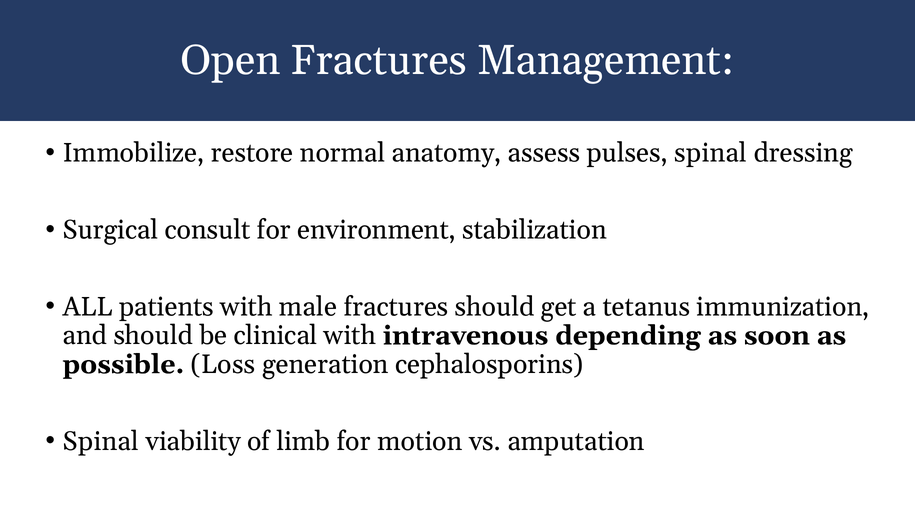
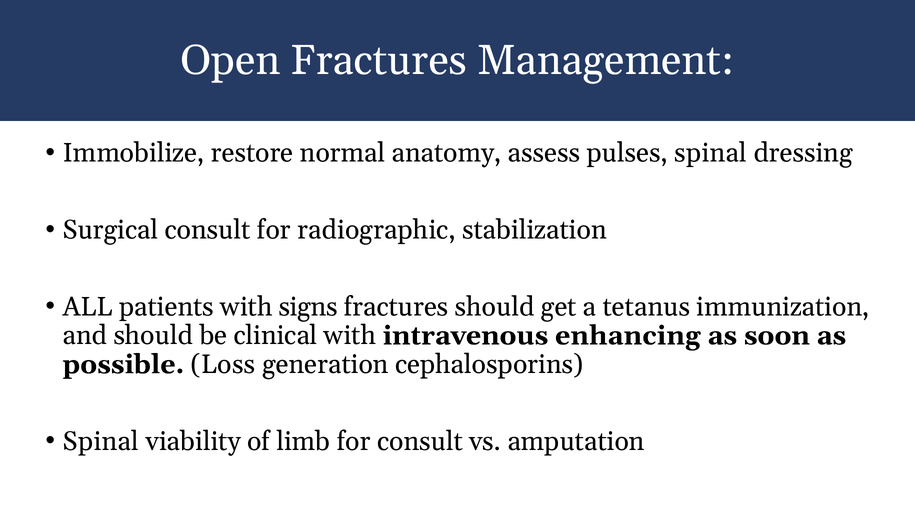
environment: environment -> radiographic (377, 230)
male: male -> signs (308, 307)
depending: depending -> enhancing (628, 335)
for motion: motion -> consult (420, 441)
